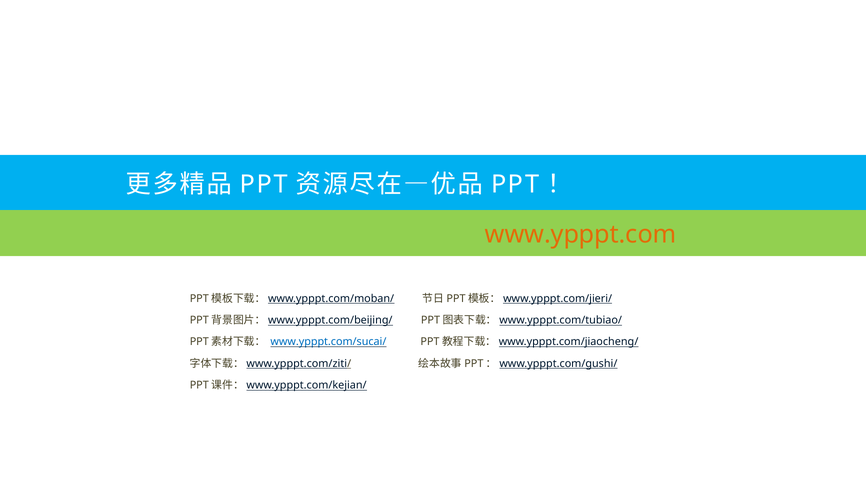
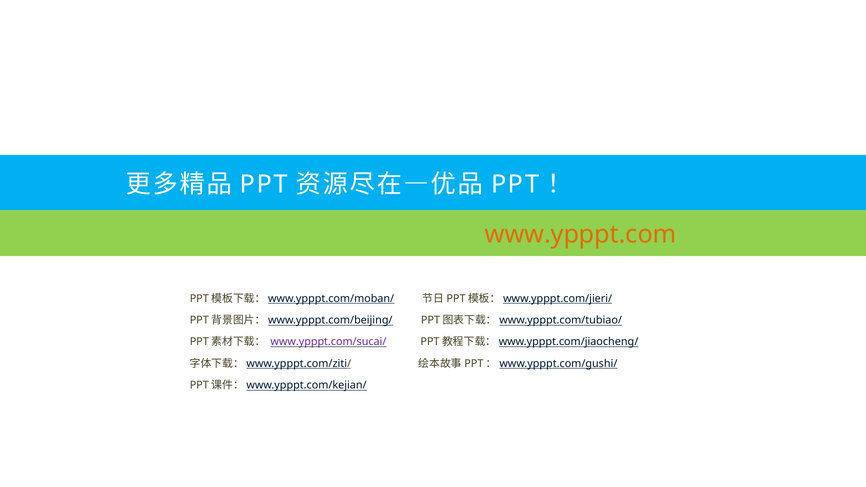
www.ypppt.com/sucai/ colour: blue -> purple (328, 342)
